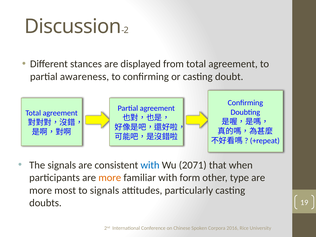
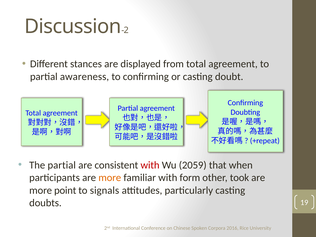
The signals: signals -> partial (62, 165)
with colour: blue -> red (150, 165)
2071: 2071 -> 2059 (193, 165)
type: type -> took (239, 178)
most: most -> point (65, 190)
